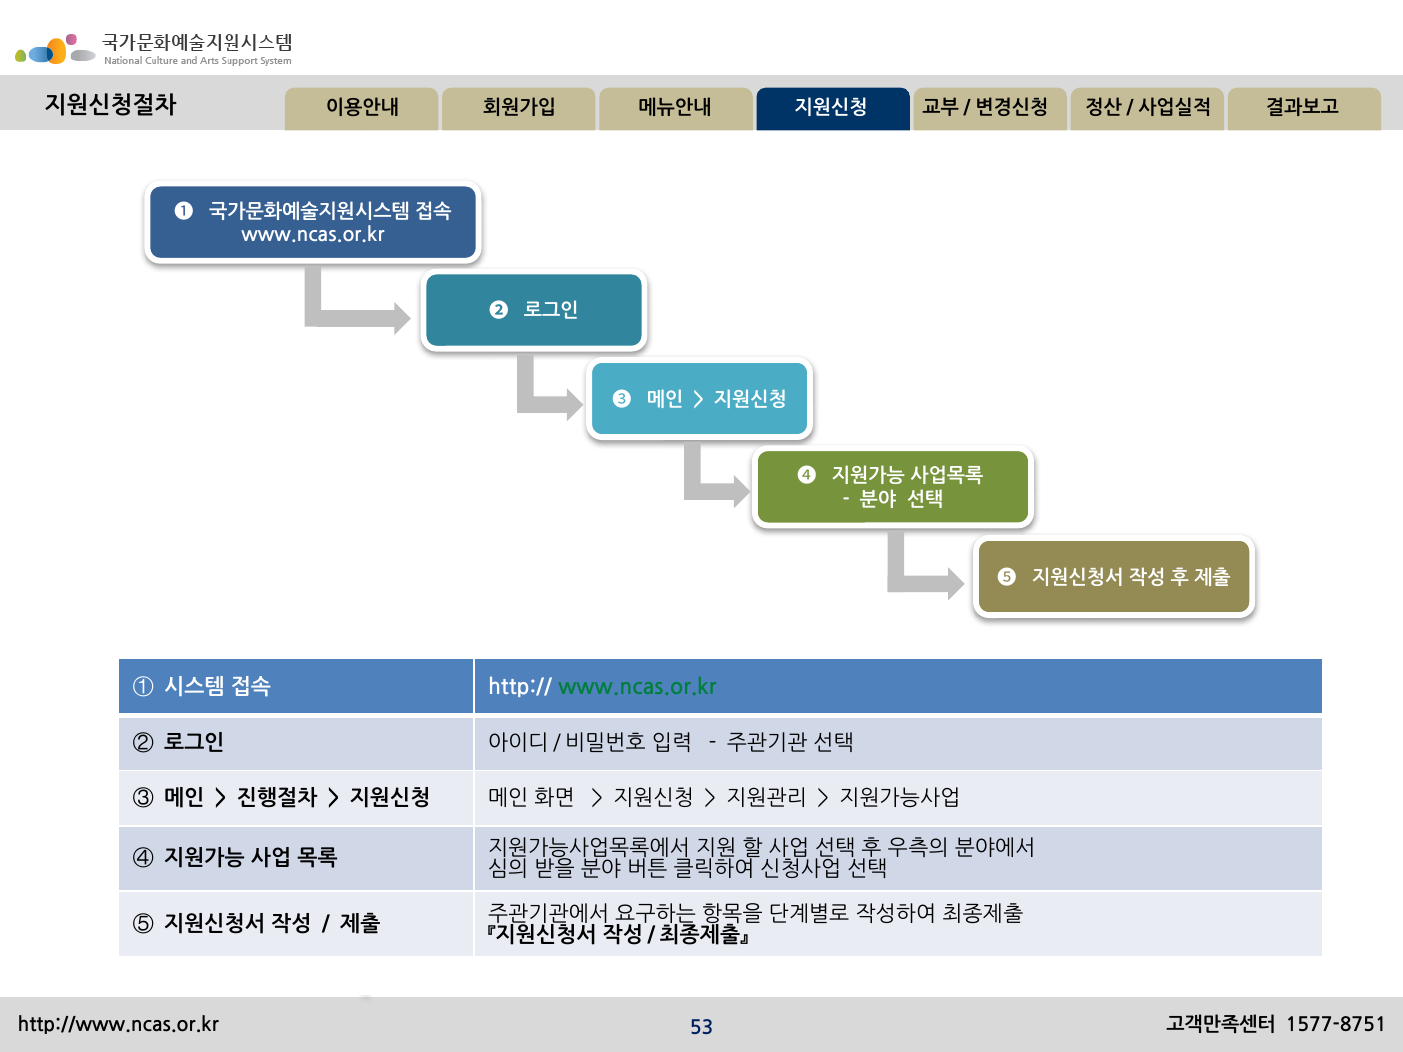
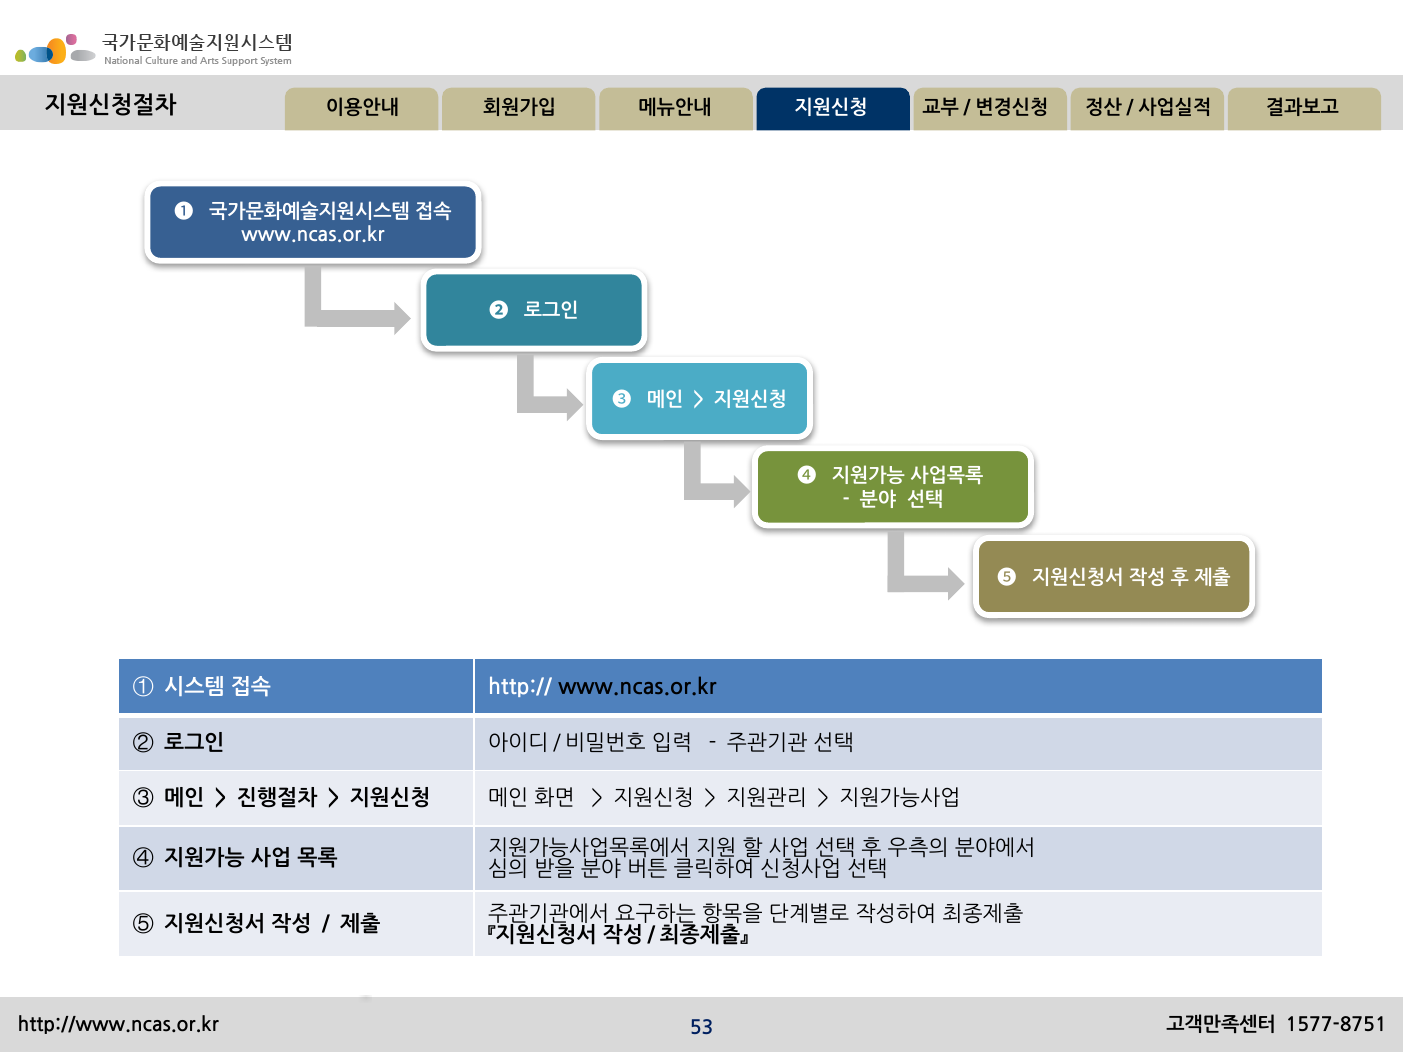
www.ncas.or.kr colour: green -> black (637, 687)
